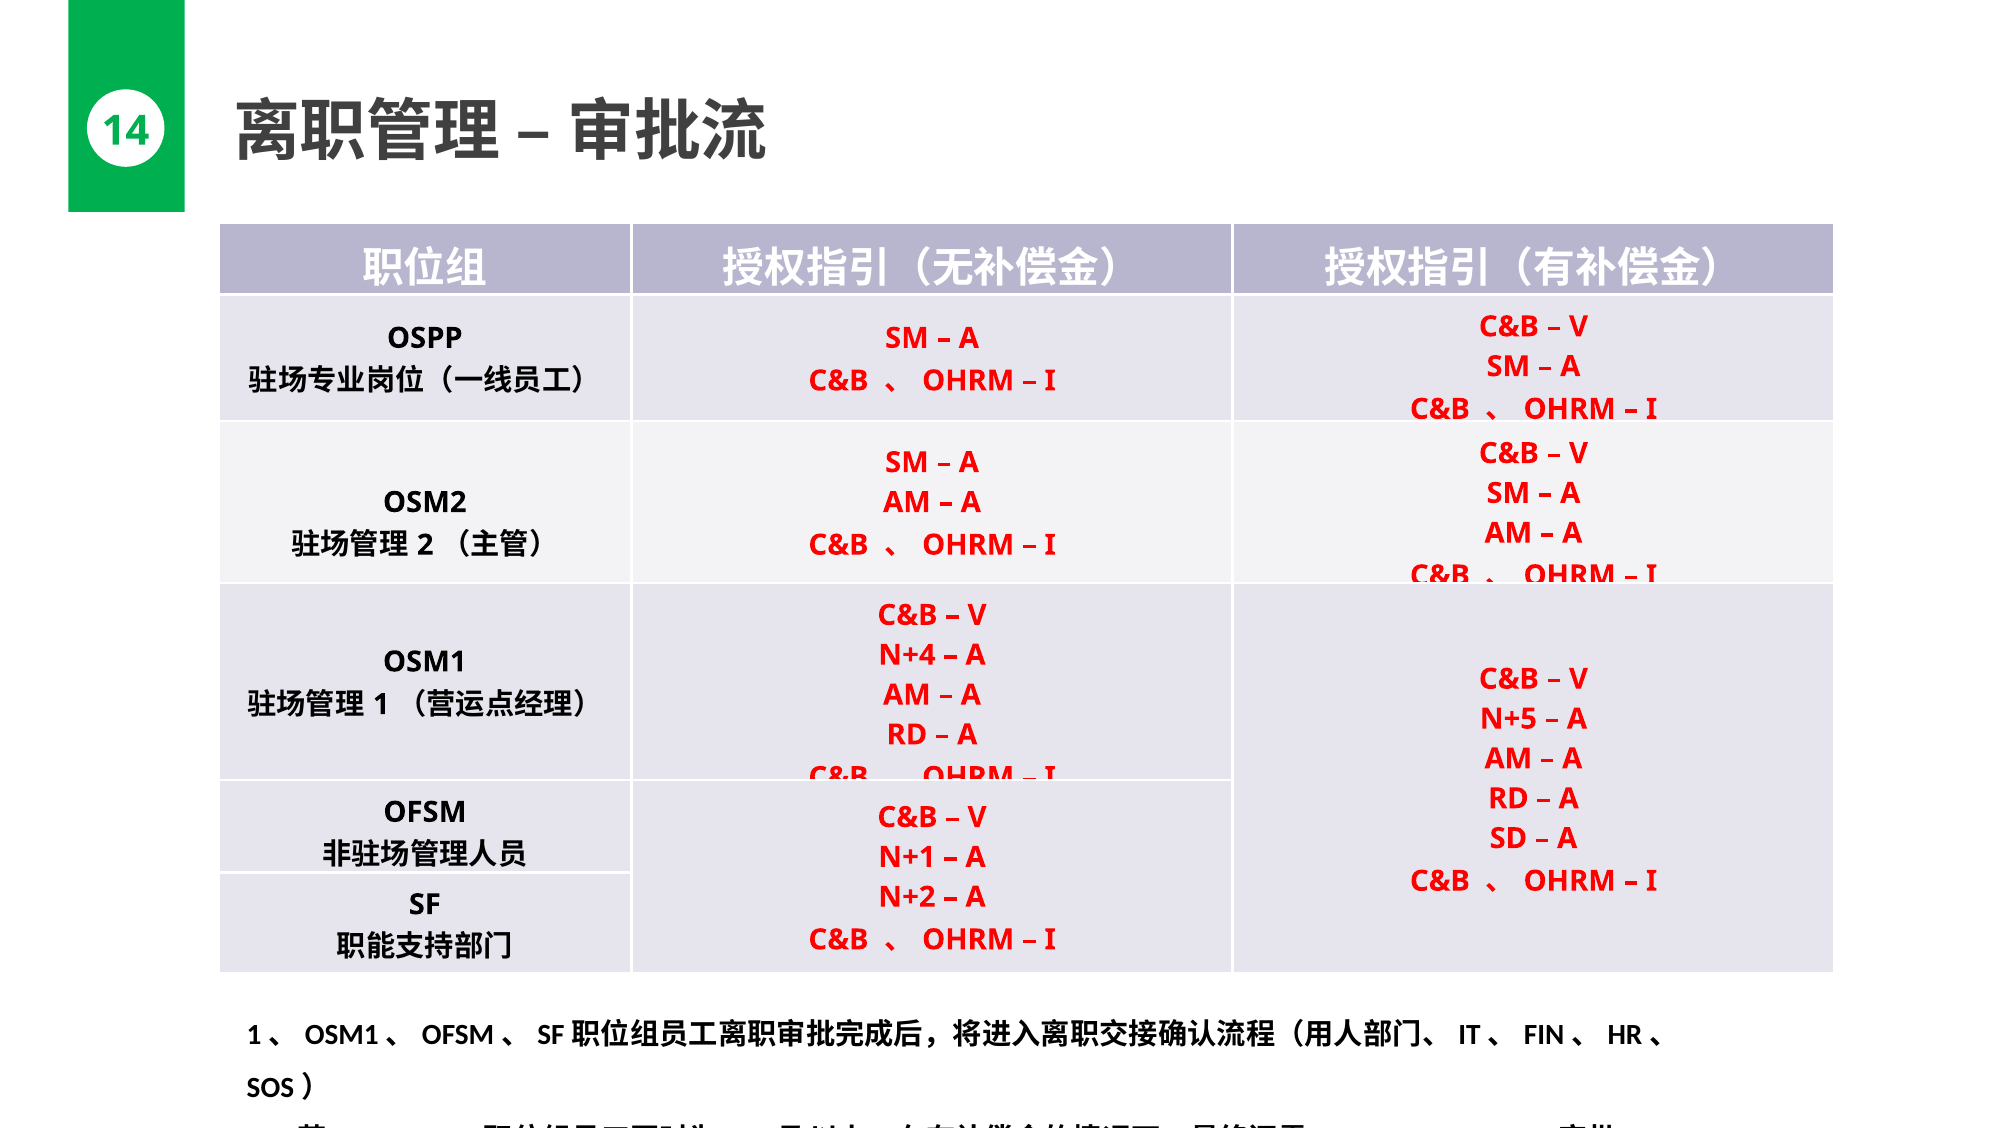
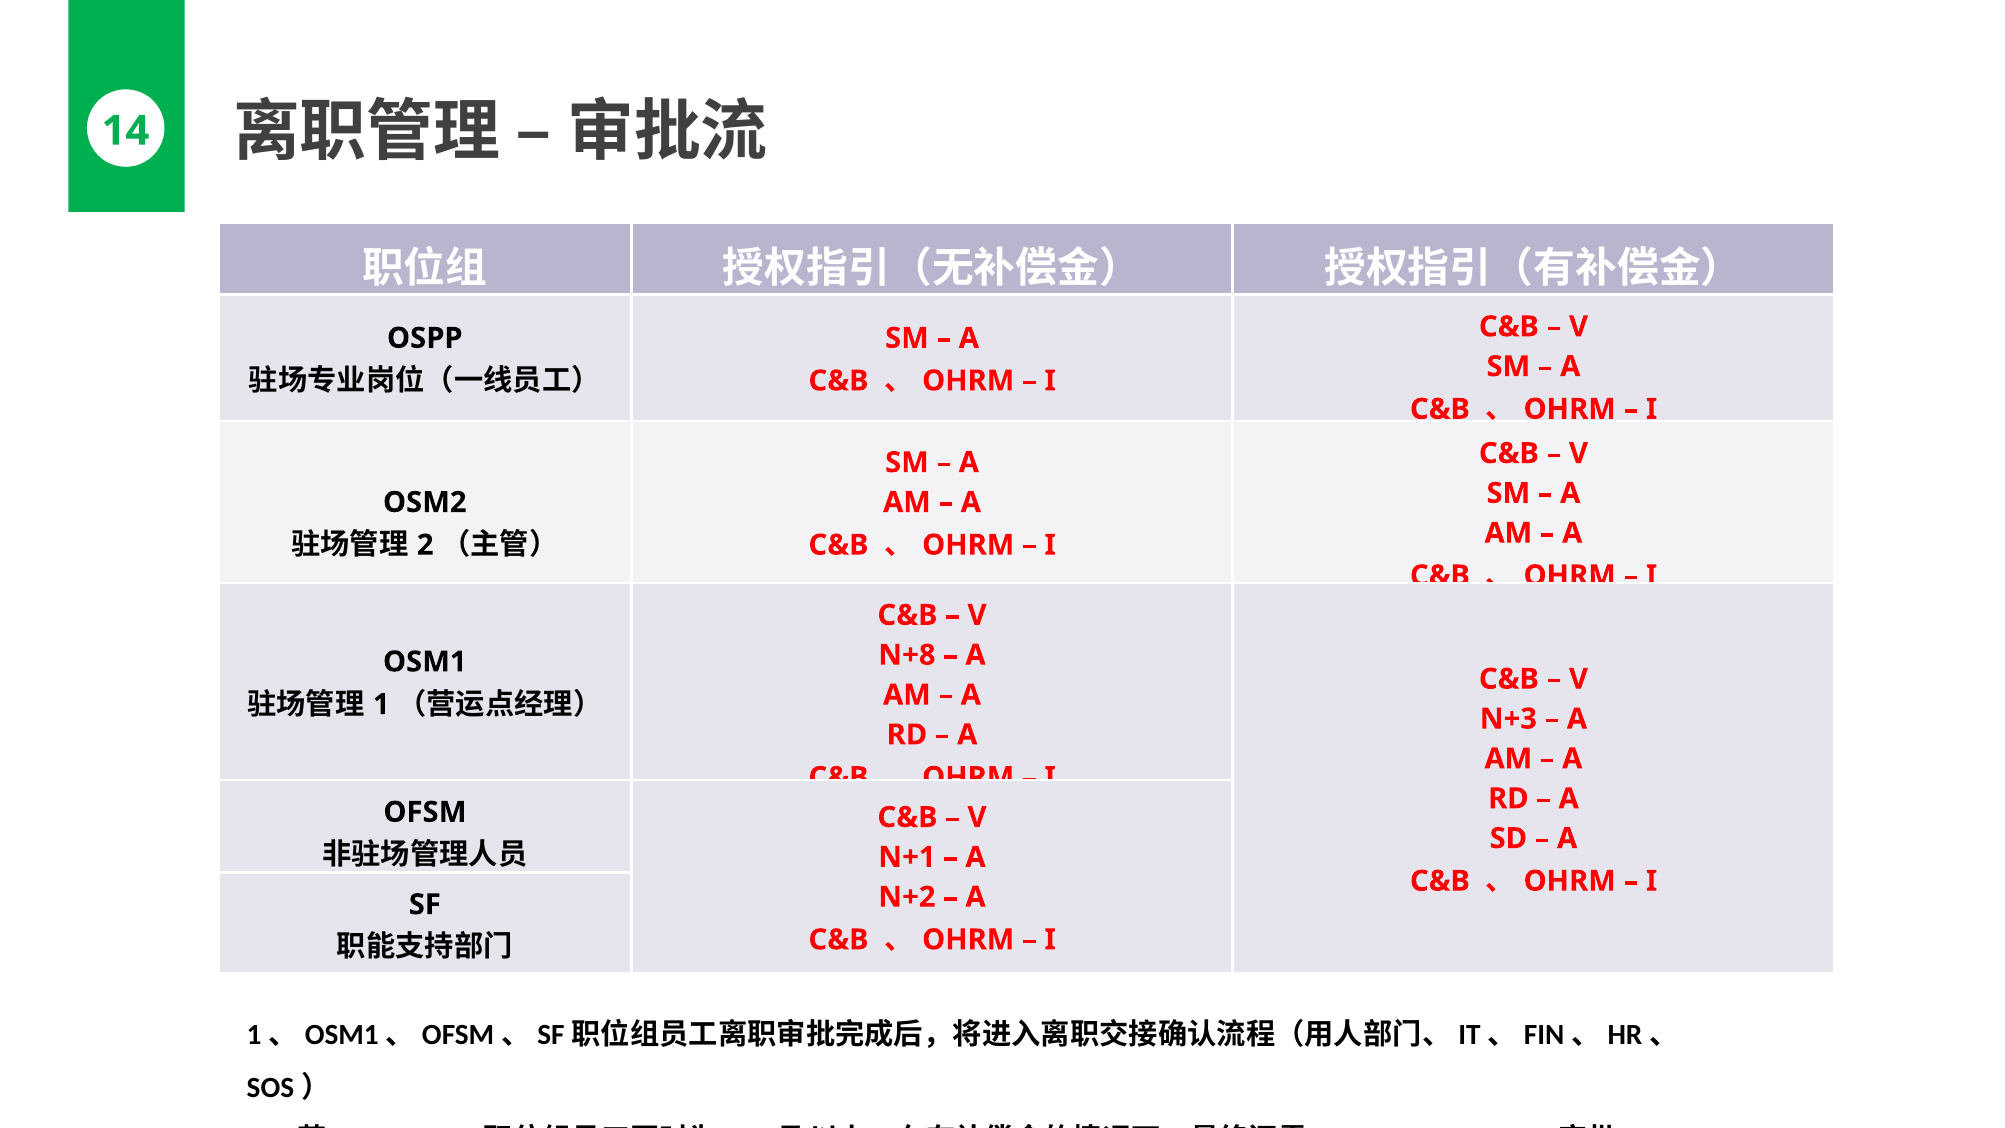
N+4: N+4 -> N+8 (907, 655)
N+5: N+5 -> N+3 (1508, 719)
